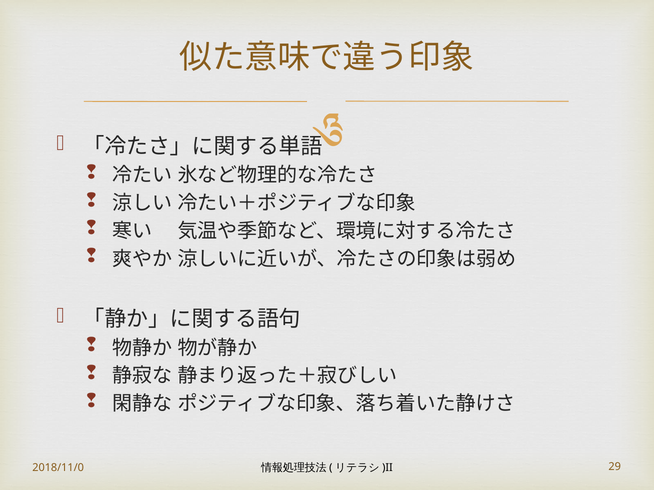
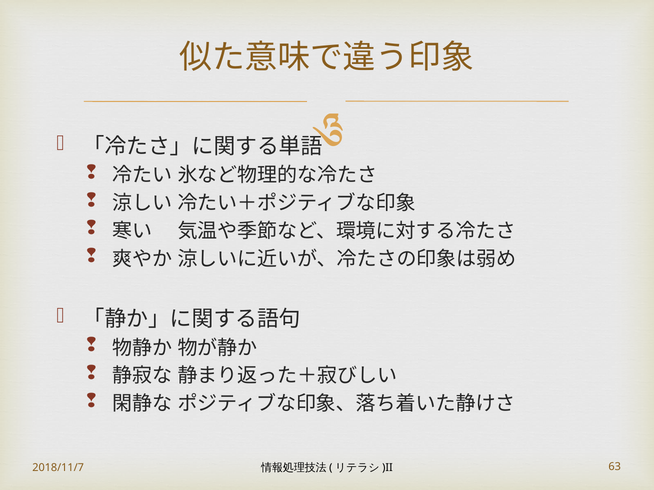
2018/11/0: 2018/11/0 -> 2018/11/7 (58, 468)
29: 29 -> 63 (615, 467)
